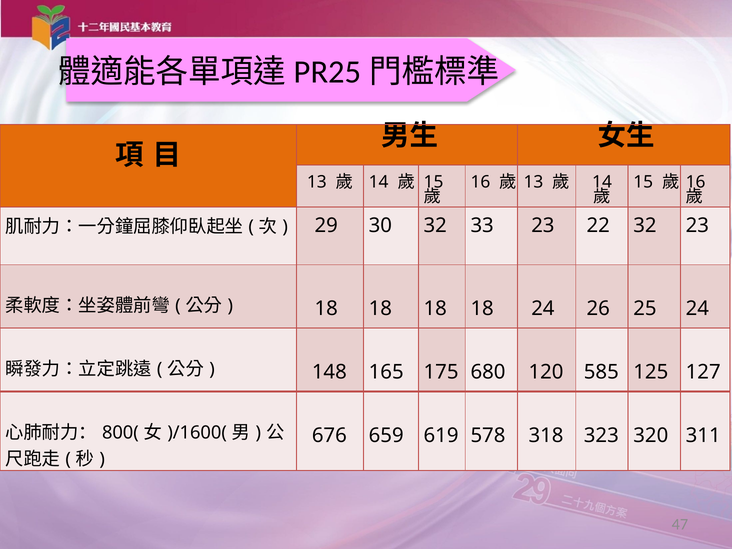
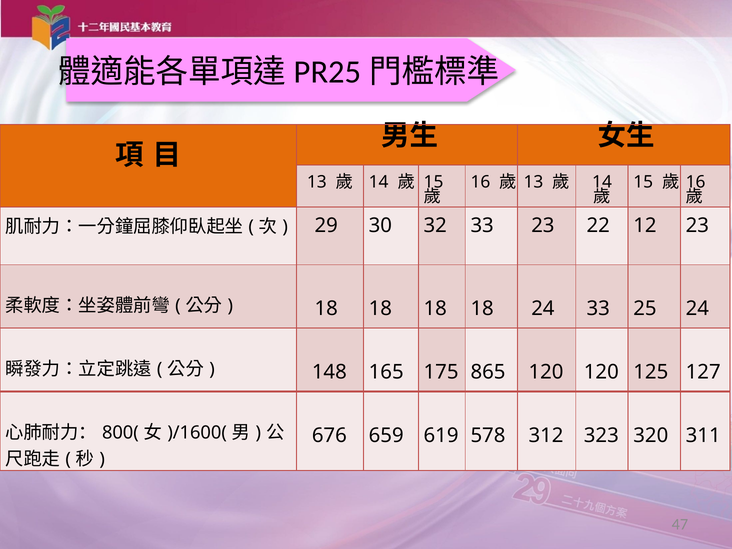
22 32: 32 -> 12 (645, 226)
24 26: 26 -> 33 (598, 309)
680: 680 -> 865 (488, 372)
120 585: 585 -> 120 (601, 372)
318: 318 -> 312 (546, 435)
